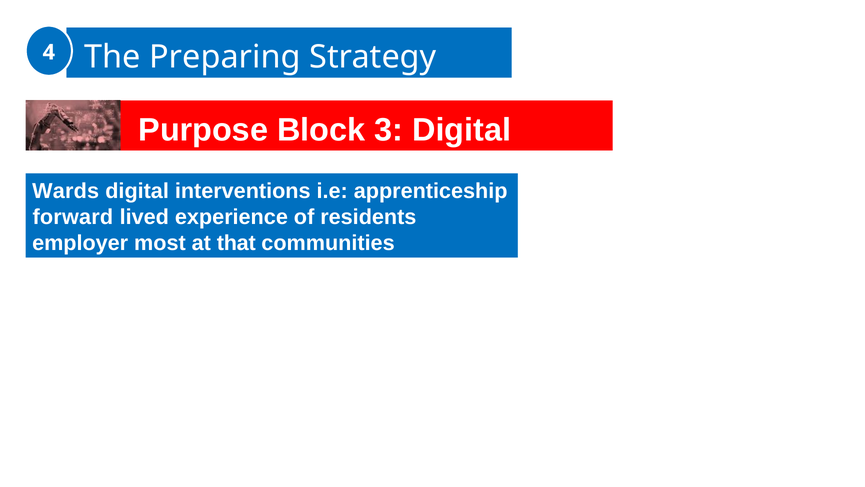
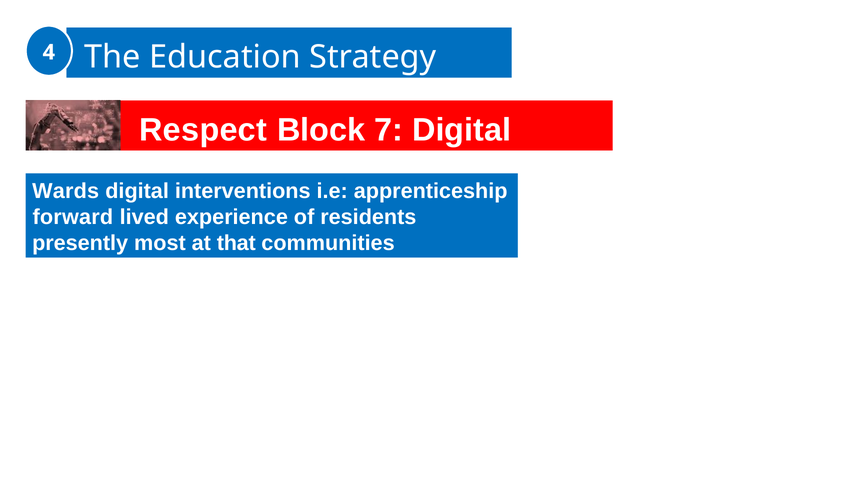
Preparing: Preparing -> Education (225, 57)
Purpose: Purpose -> Respect (203, 130)
3: 3 -> 7 (389, 130)
employer: employer -> presently (80, 243)
